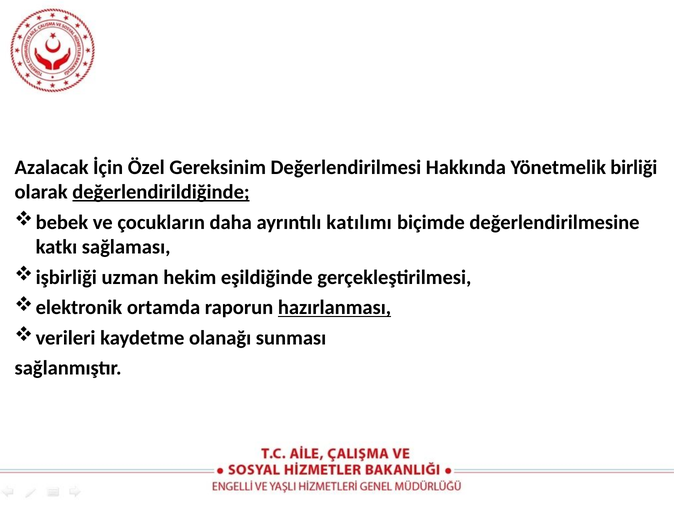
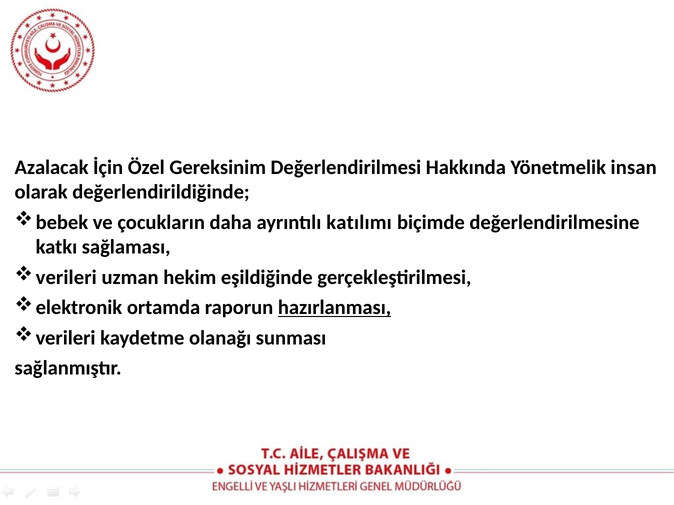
birliği: birliği -> insan (634, 167)
değerlendirildiğinde underline: present -> none (161, 192)
işbirliği: işbirliği -> verileri (66, 278)
